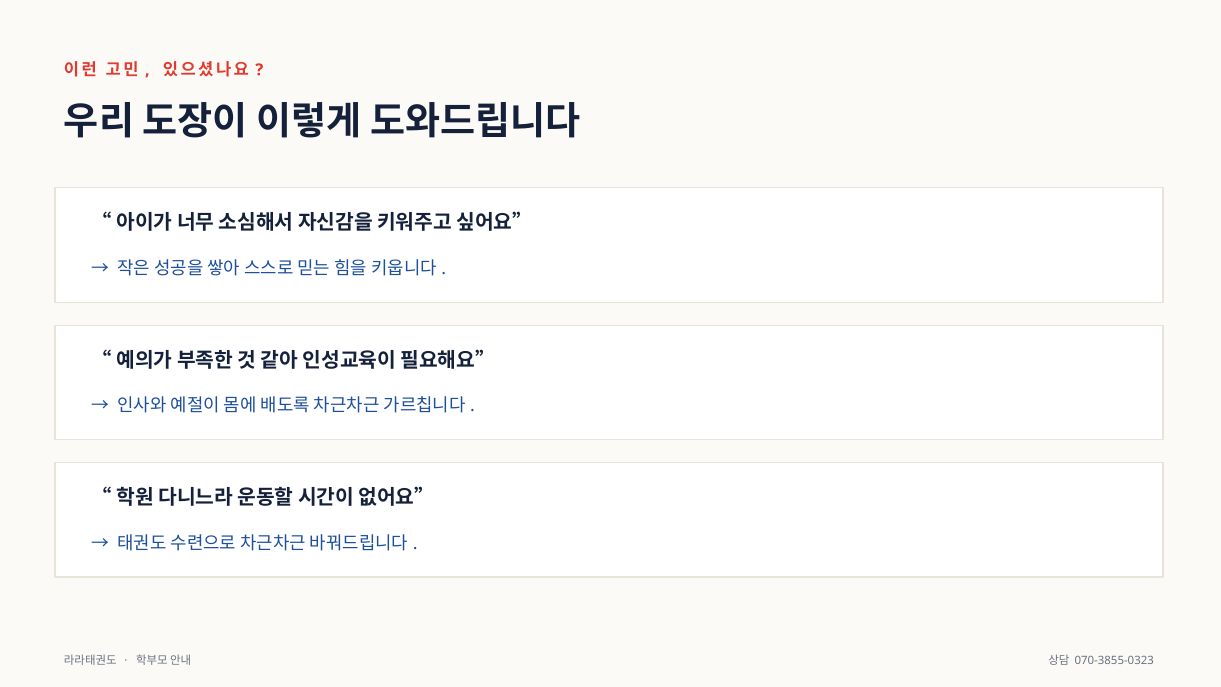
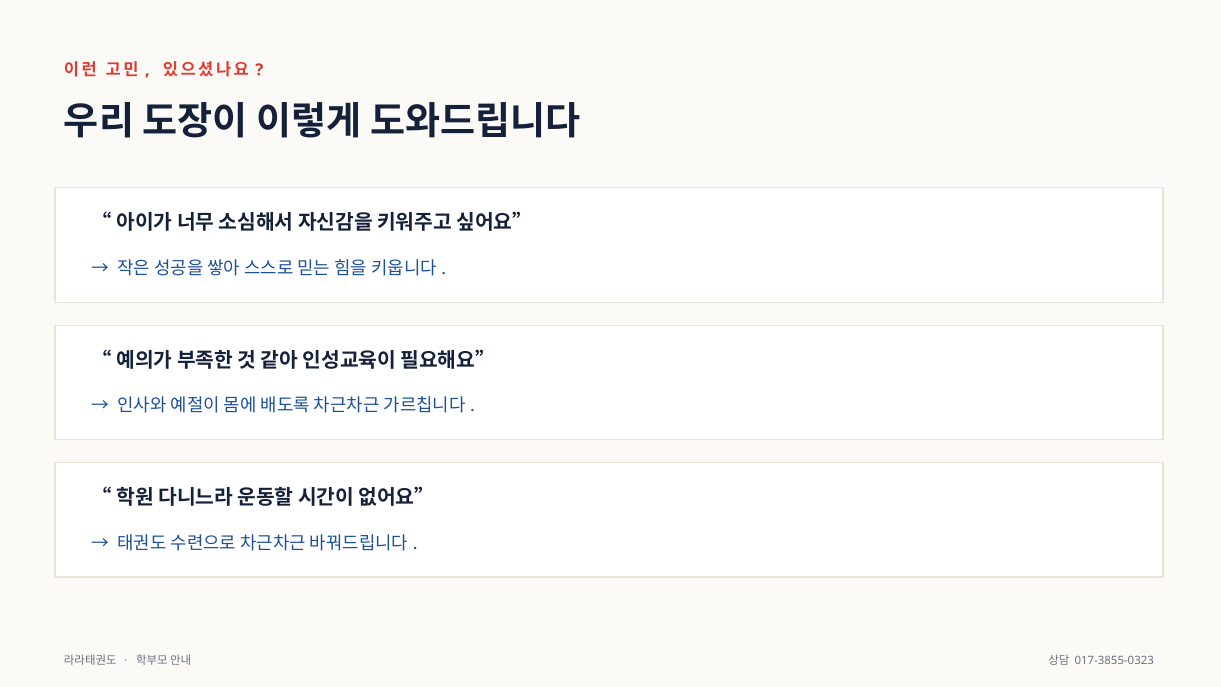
070-3855-0323: 070-3855-0323 -> 017-3855-0323 (1114, 660)
